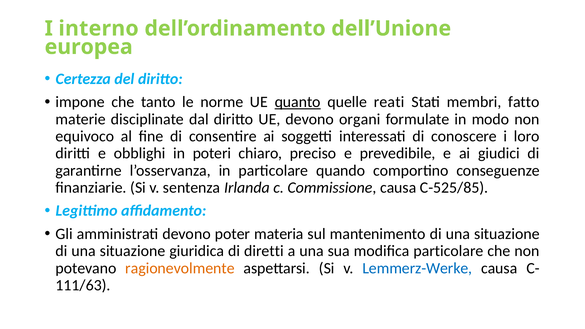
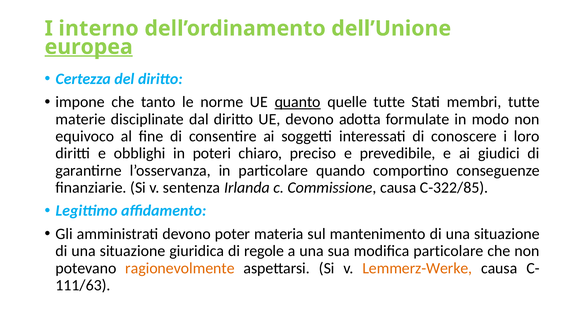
europea underline: none -> present (89, 47)
quelle reati: reati -> tutte (389, 102)
membri fatto: fatto -> tutte (524, 102)
organi: organi -> adotta (360, 119)
C-525/85: C-525/85 -> C-322/85 (454, 188)
diretti: diretti -> regole (264, 251)
Lemmerz-Werke colour: blue -> orange (417, 268)
